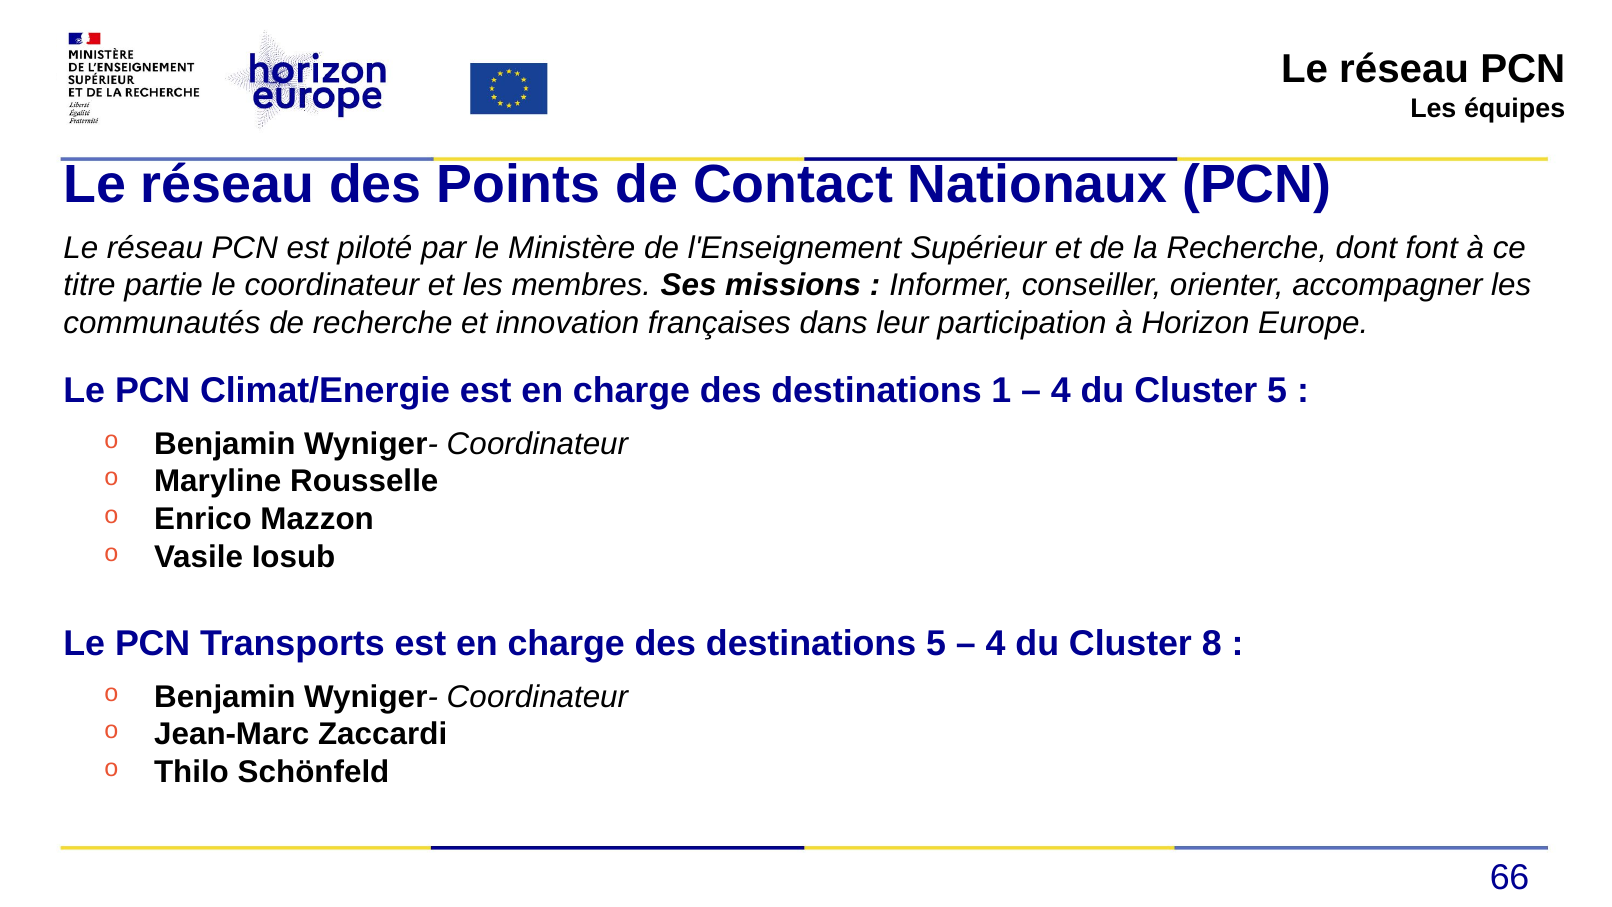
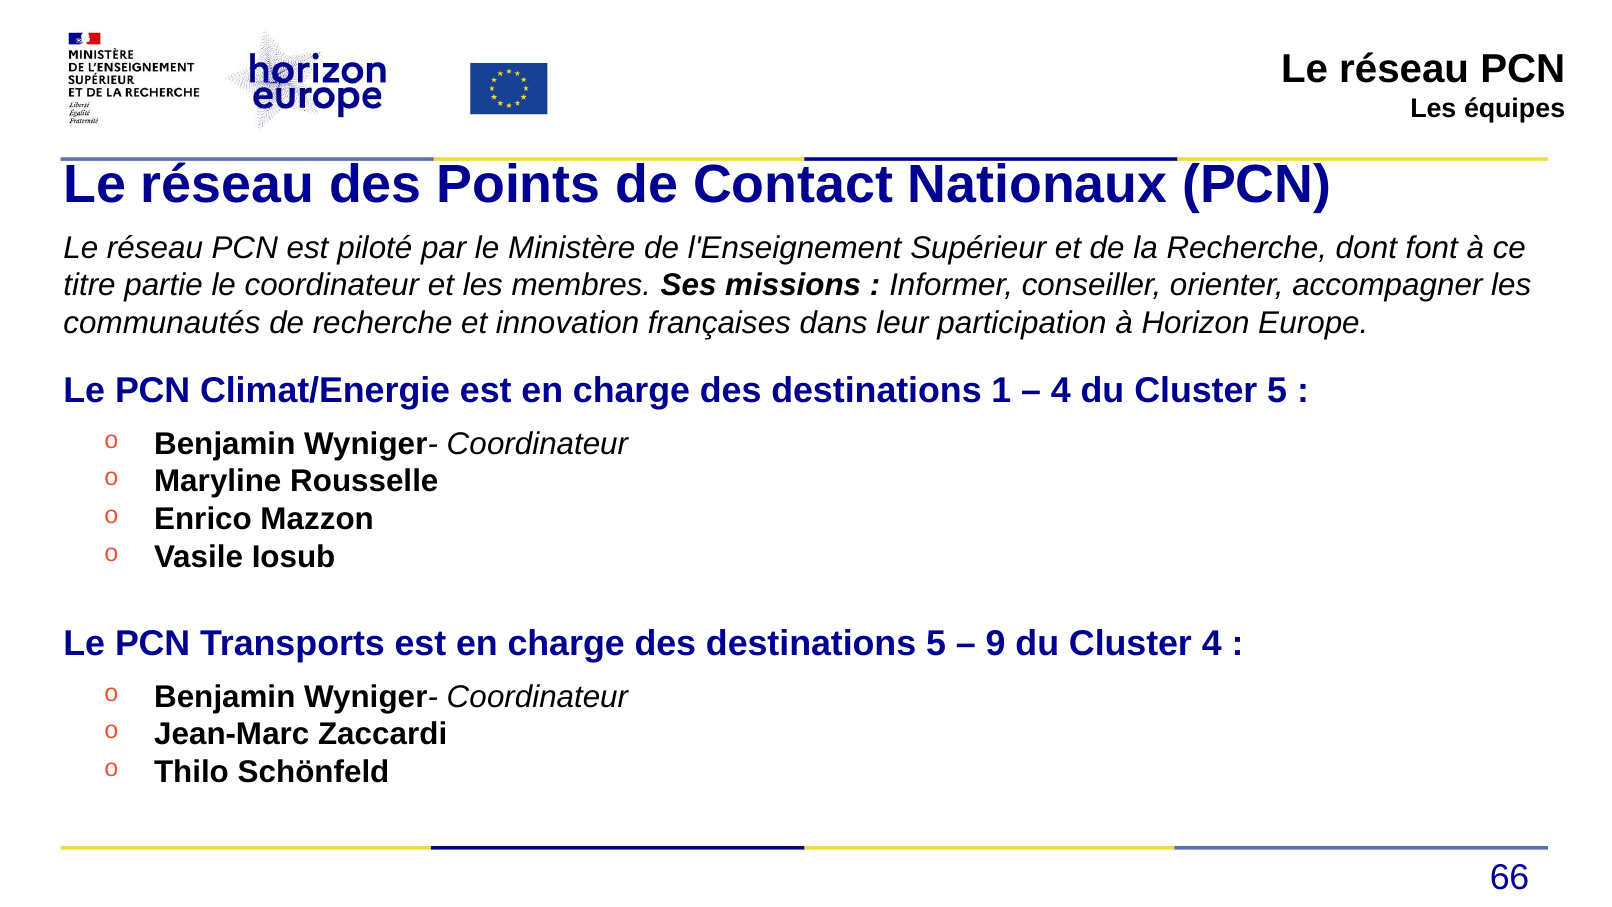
4: 4 -> 9 (996, 643)
Cluster 8: 8 -> 4 (1212, 643)
